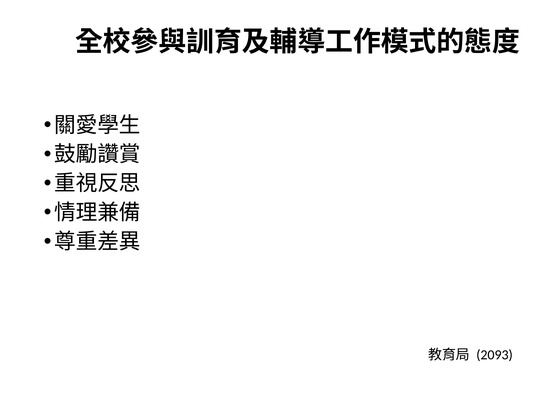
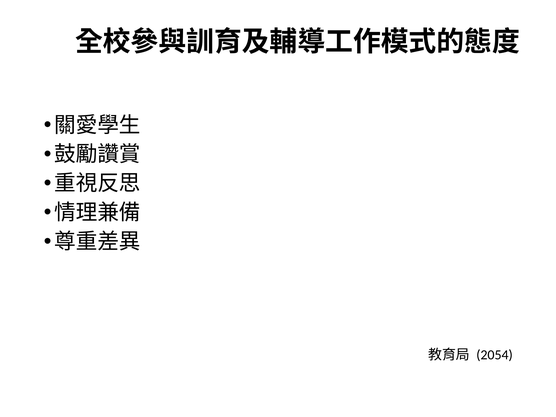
2093: 2093 -> 2054 (495, 355)
